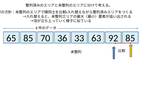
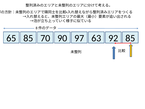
36: 36 -> 90 (62, 38)
33: 33 -> 97 (79, 38)
